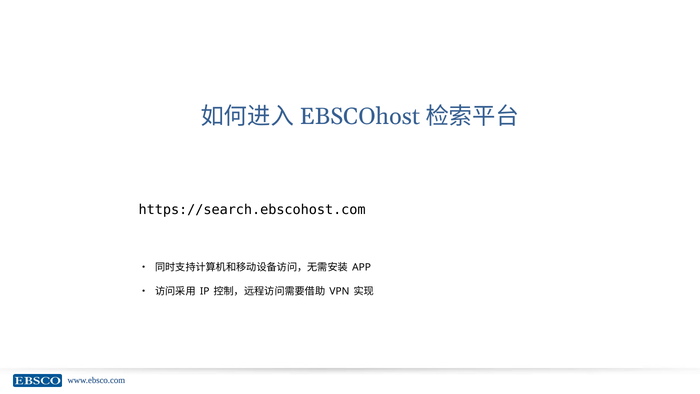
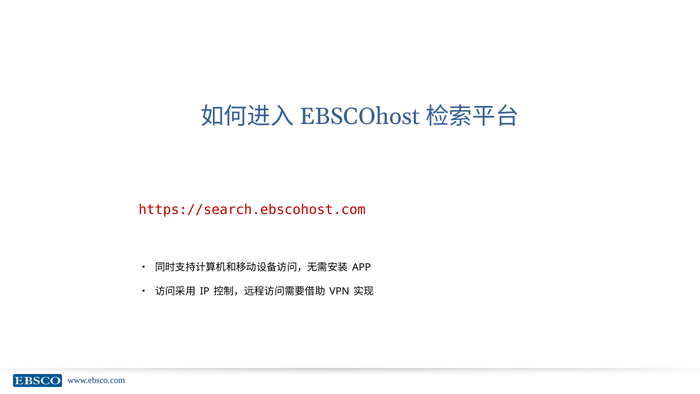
https://search.ebscohost.com colour: black -> red (252, 210)
